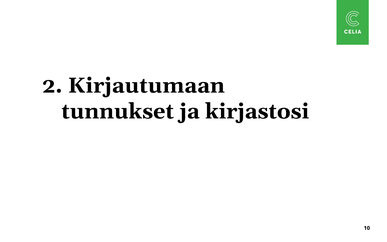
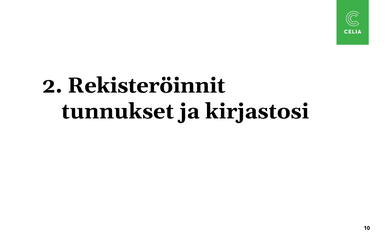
Kirjautumaan: Kirjautumaan -> Rekisteröinnit (146, 85)
